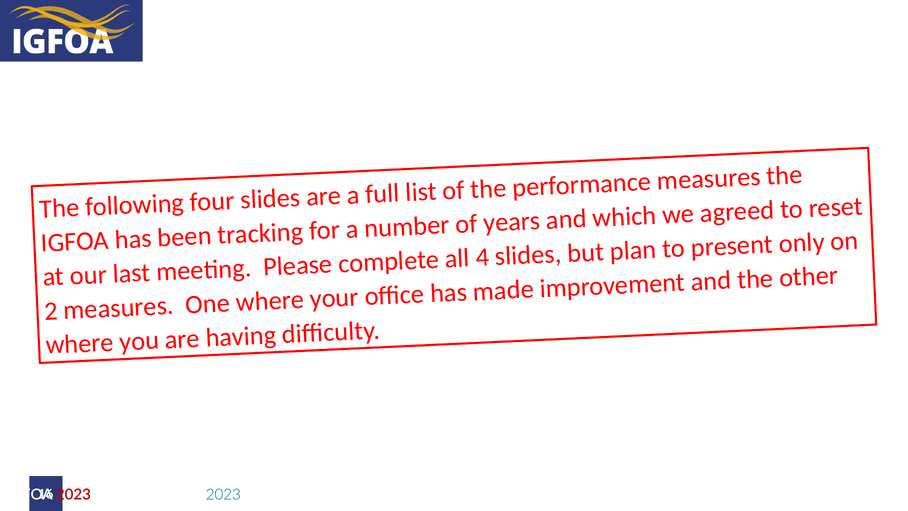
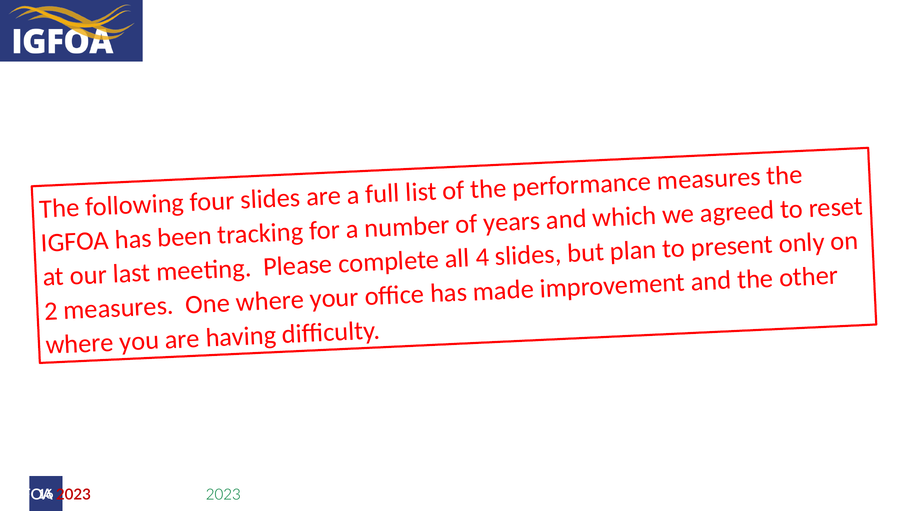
2023 colour: blue -> green (223, 494)
